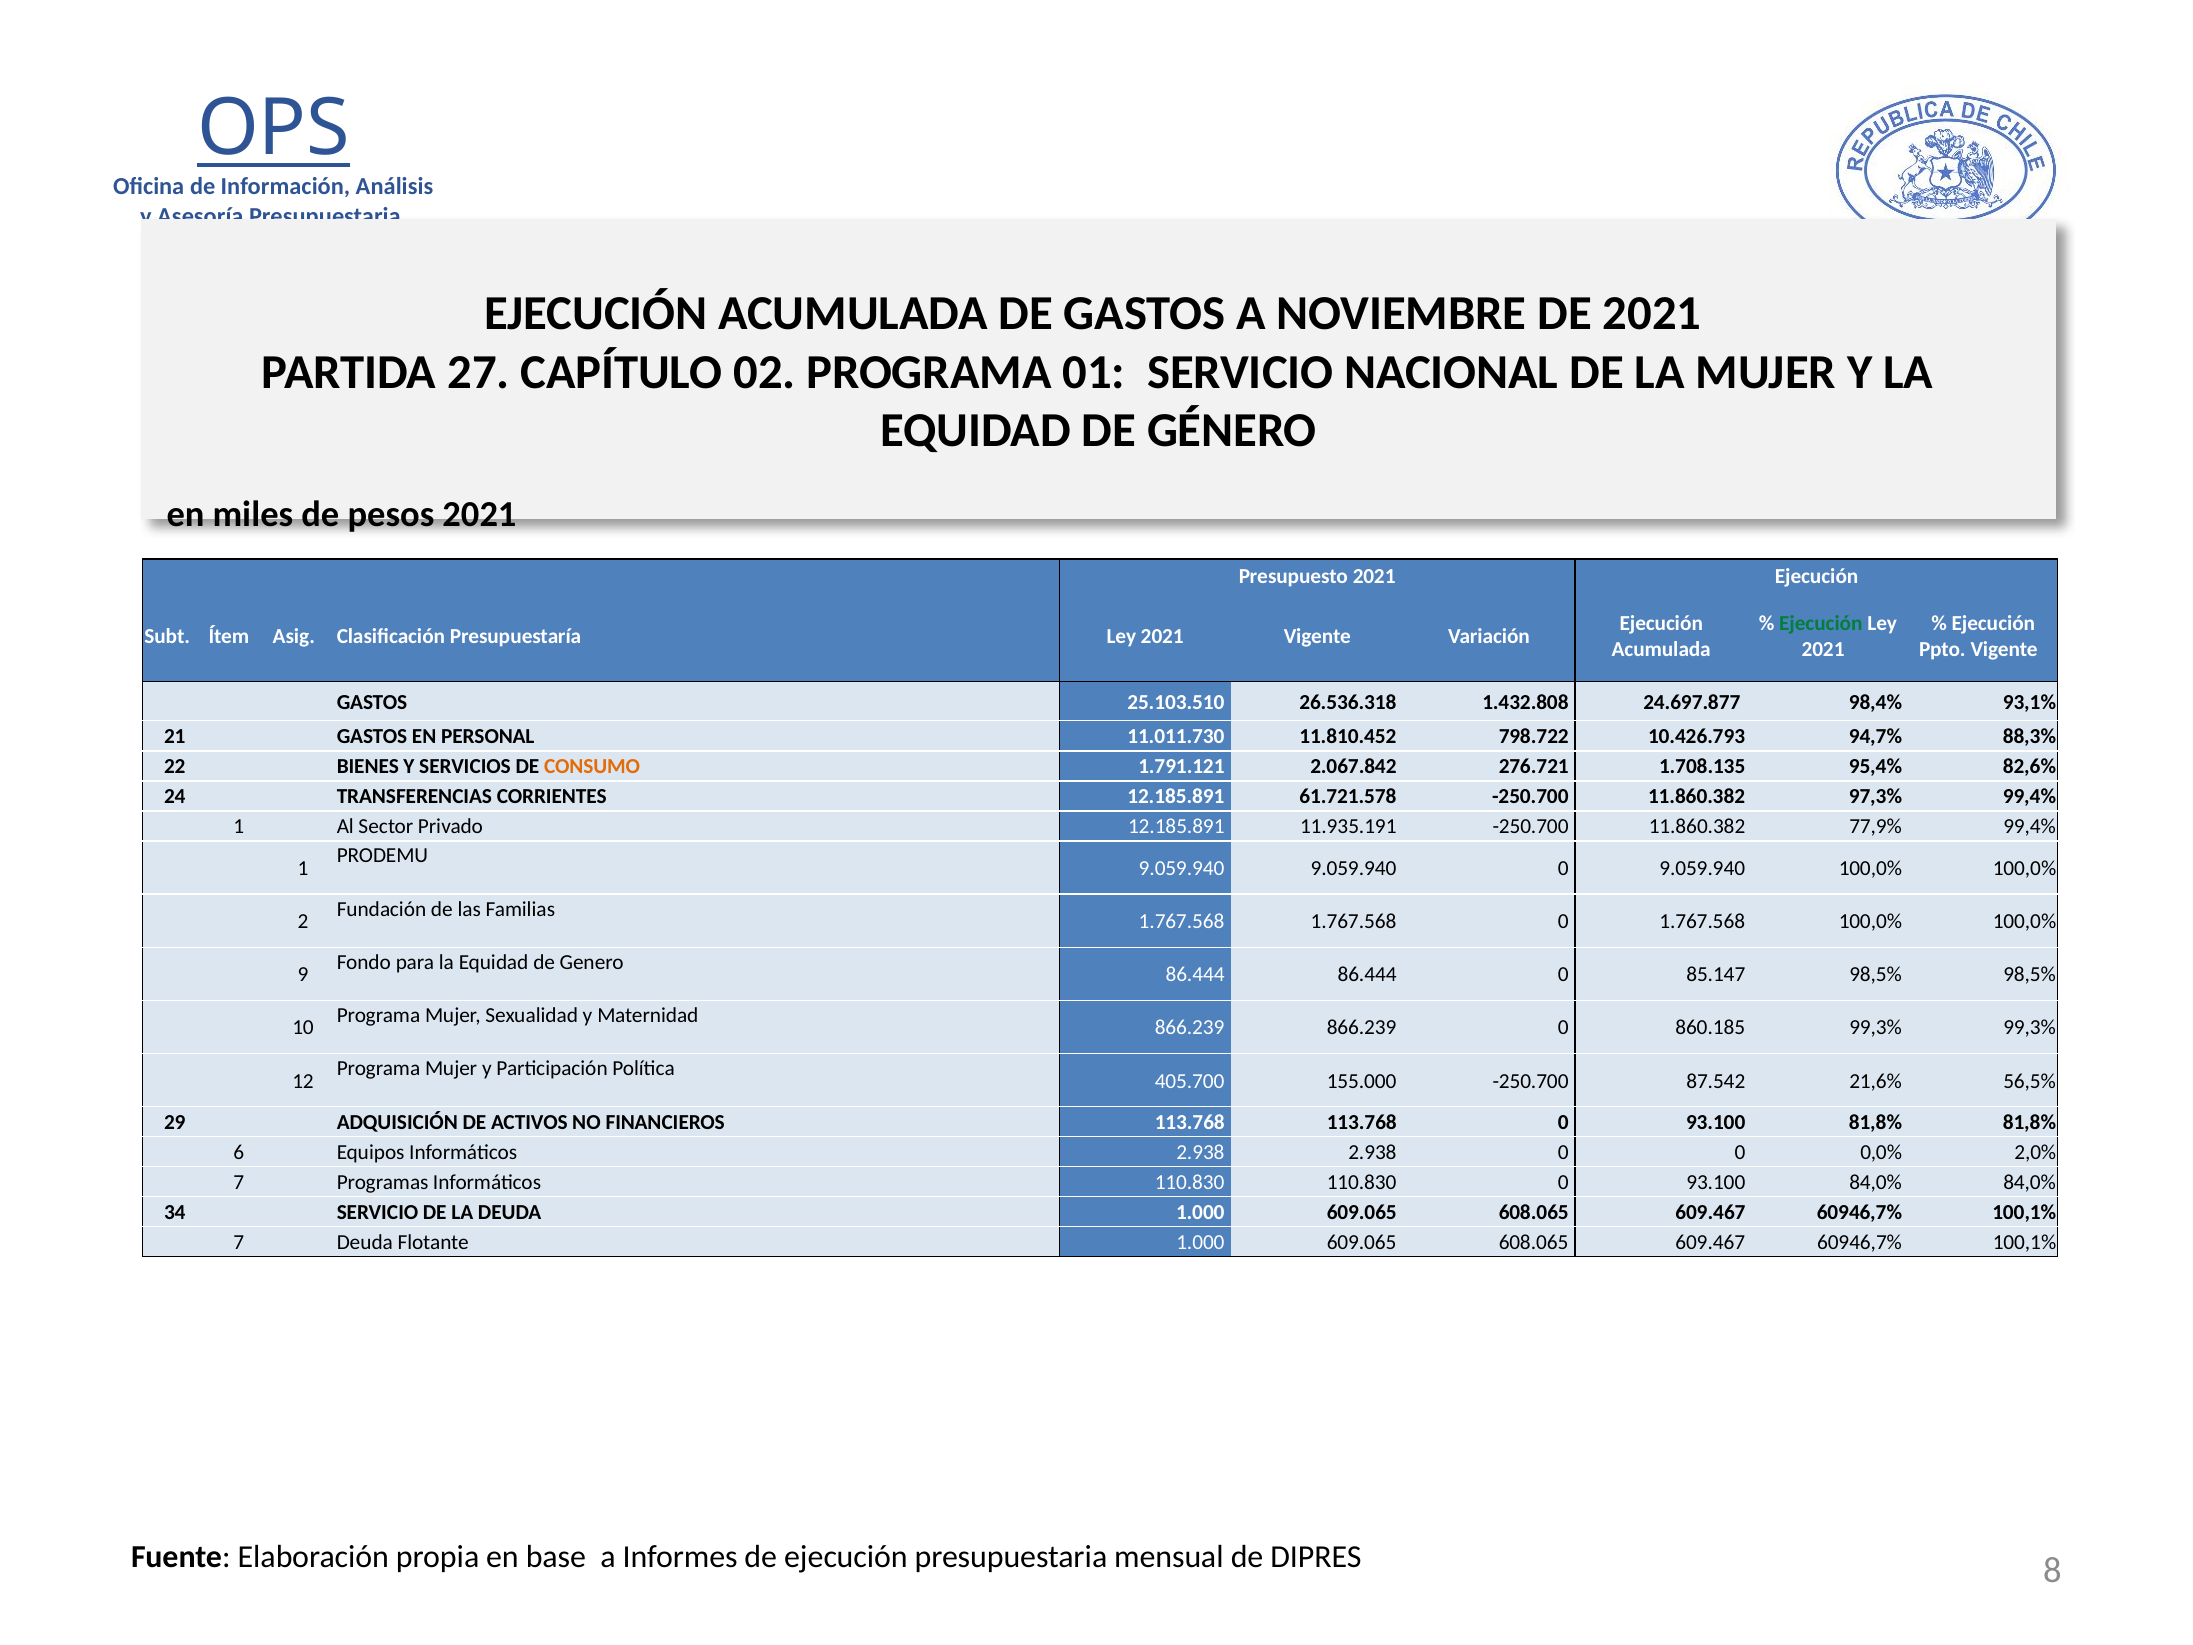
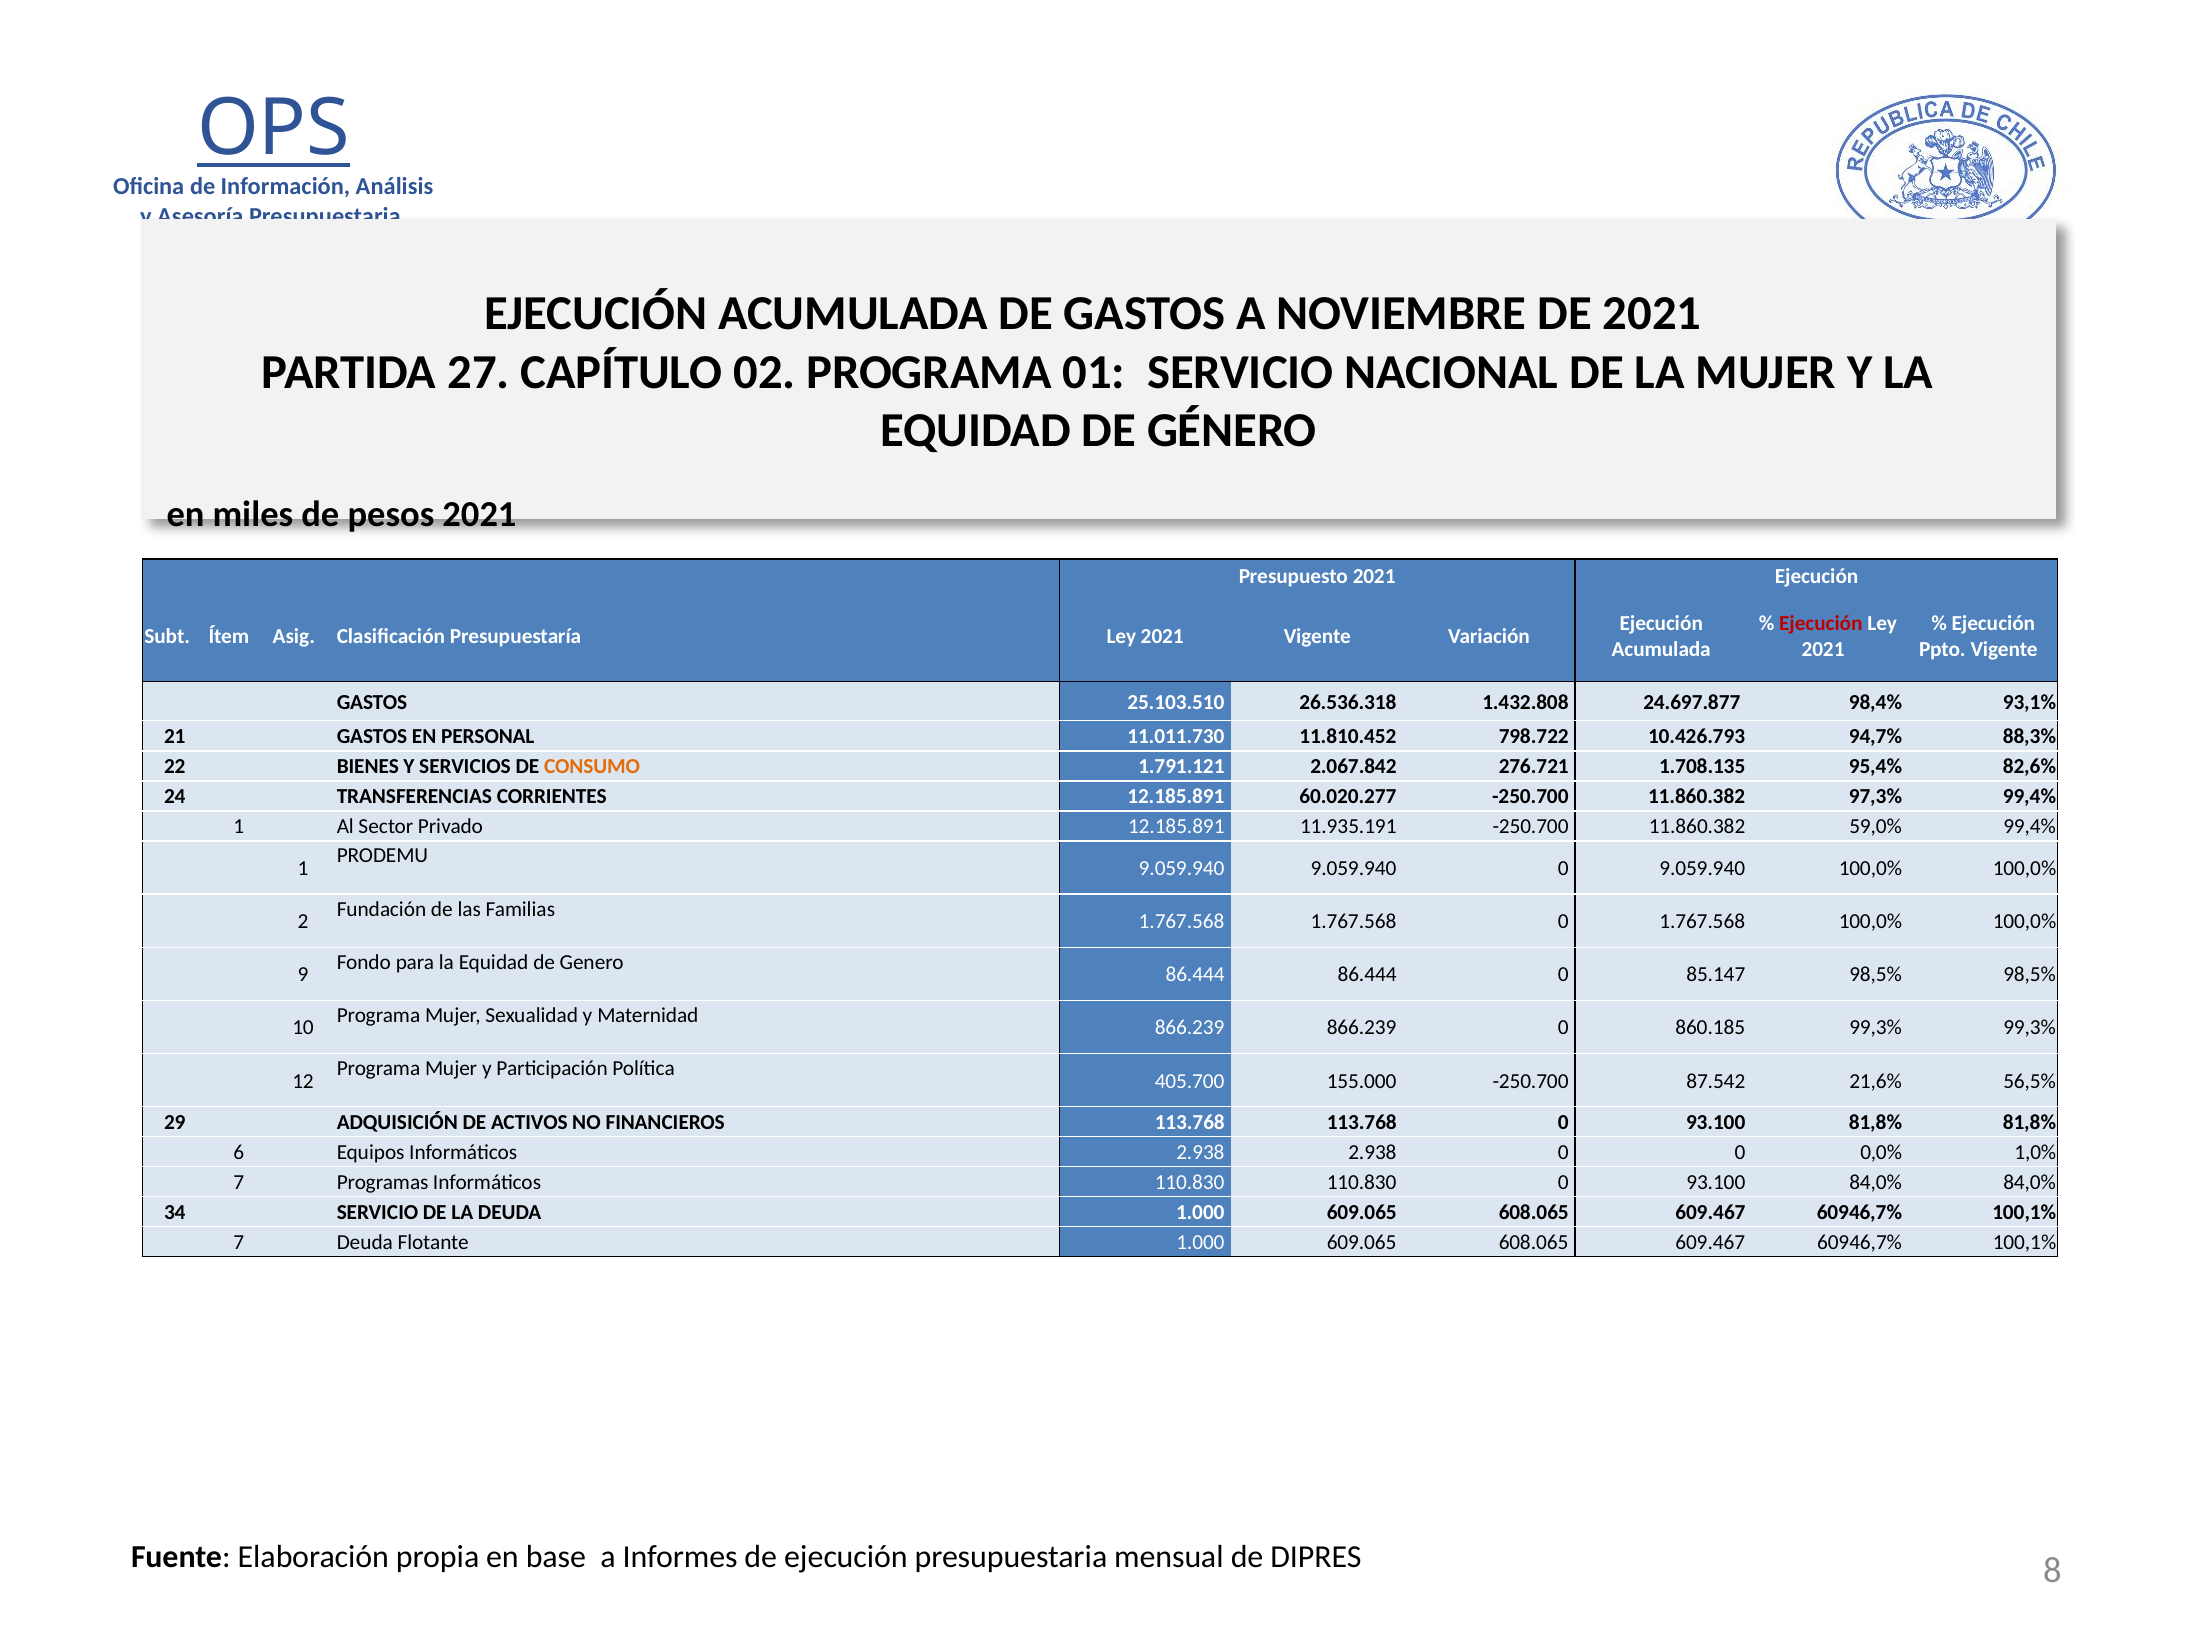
Ejecución colour: green -> red (1821, 623)
61.721.578: 61.721.578 -> 60.020.277 (1348, 797)
77,9%: 77,9% -> 59,0% (1876, 827)
2,0%: 2,0% -> 1,0% (2035, 1152)
